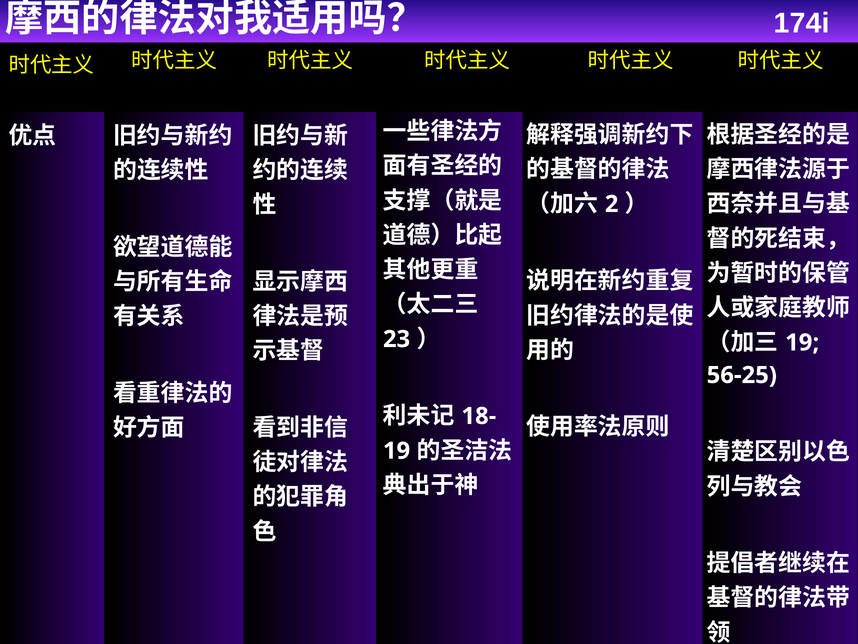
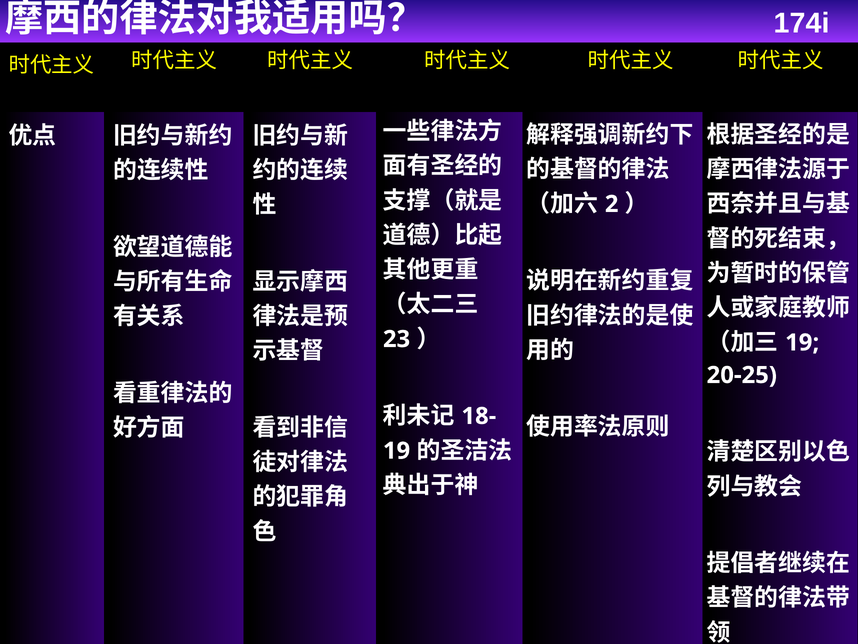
56-25: 56-25 -> 20-25 (742, 375)
